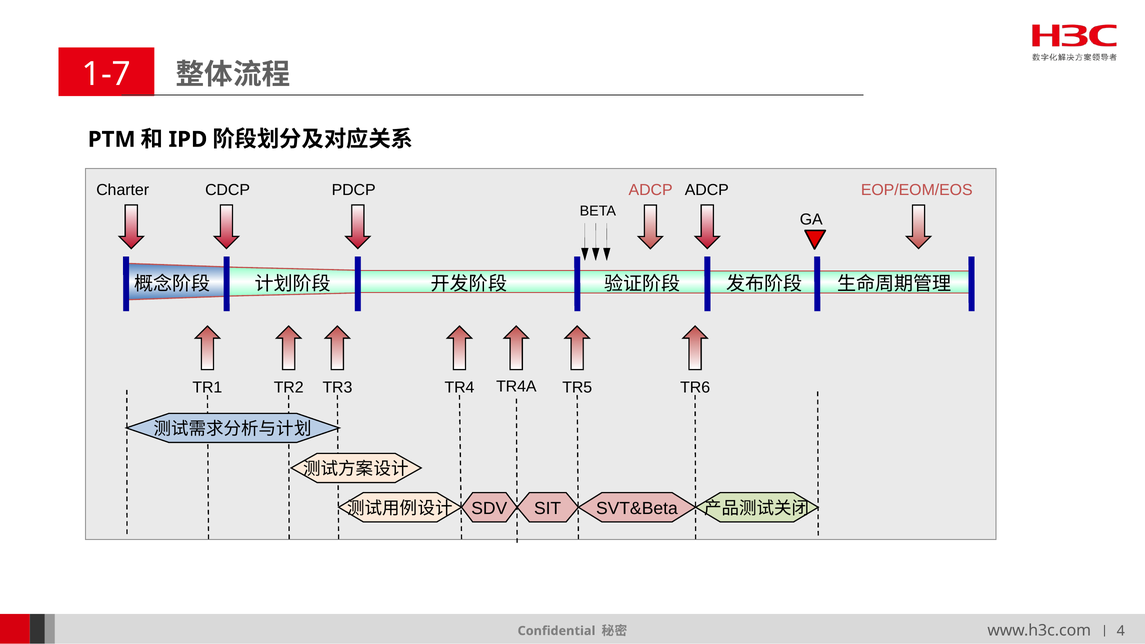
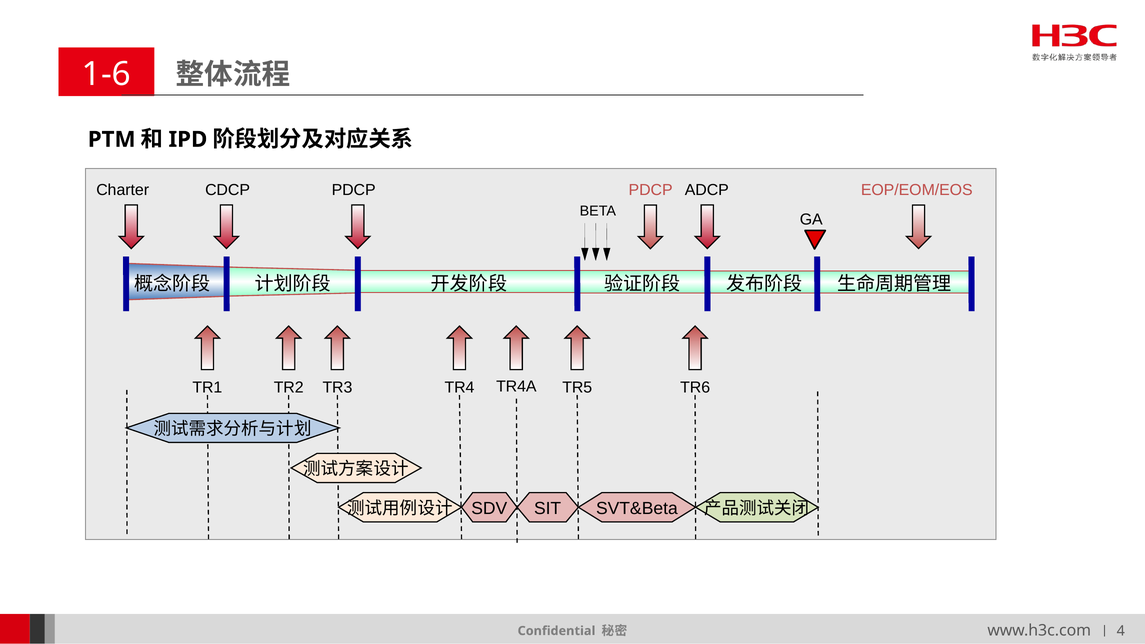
1-7: 1-7 -> 1-6 (106, 74)
ADCP: ADCP -> PDCP (651, 190)
